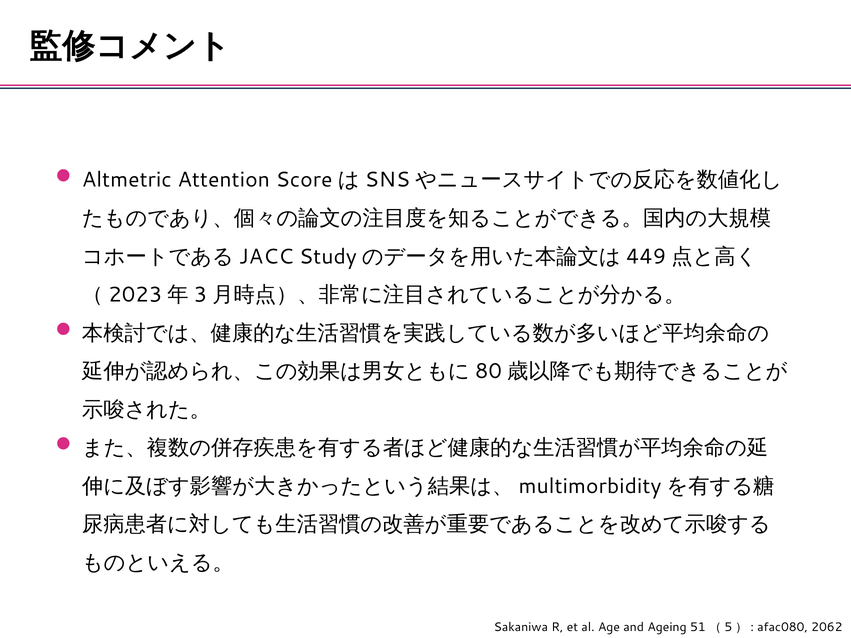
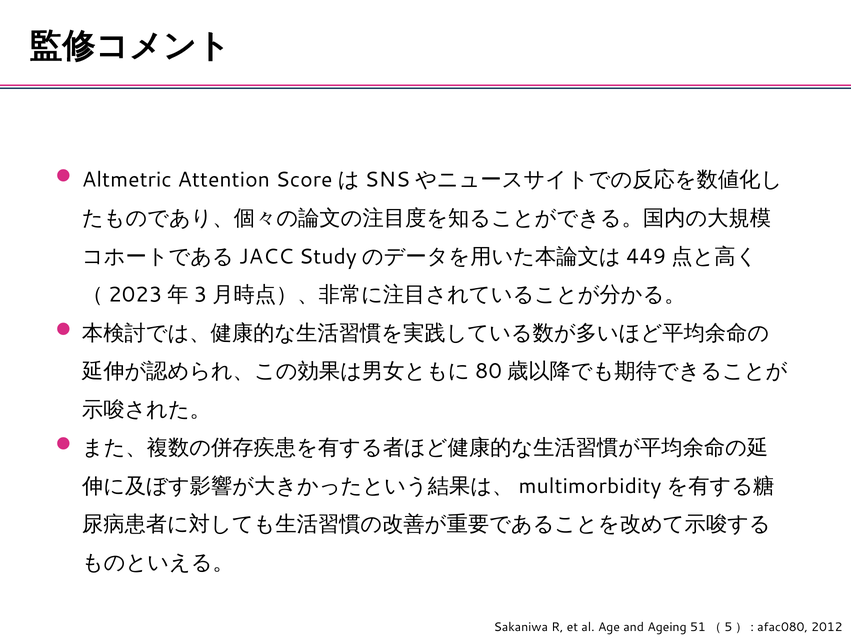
2062: 2062 -> 2012 (827, 627)
